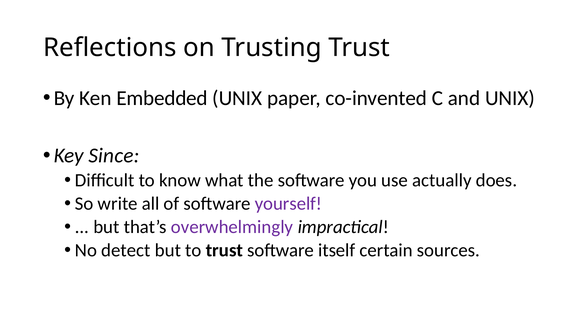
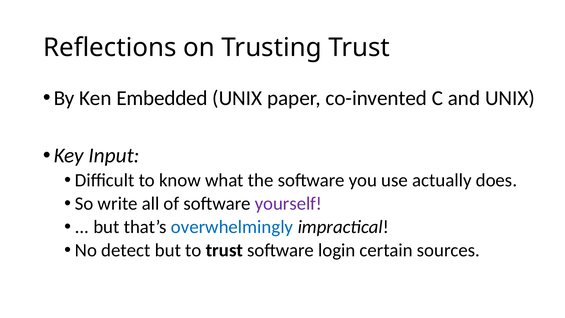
Since: Since -> Input (114, 156)
overwhelmingly colour: purple -> blue (232, 227)
itself: itself -> login (337, 250)
